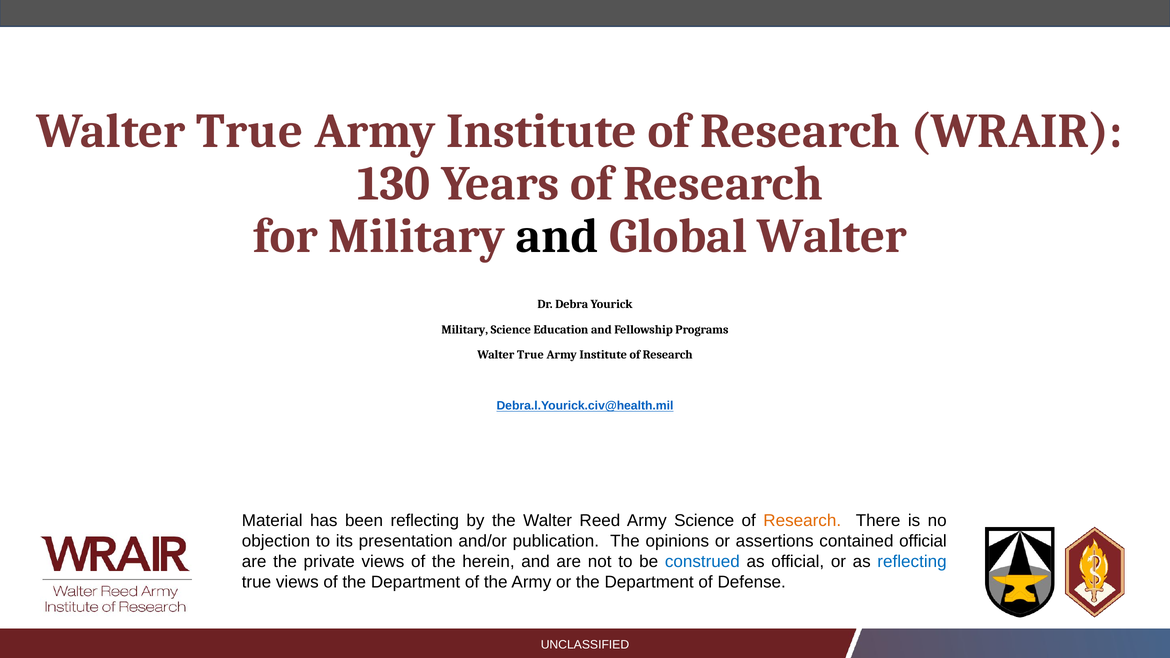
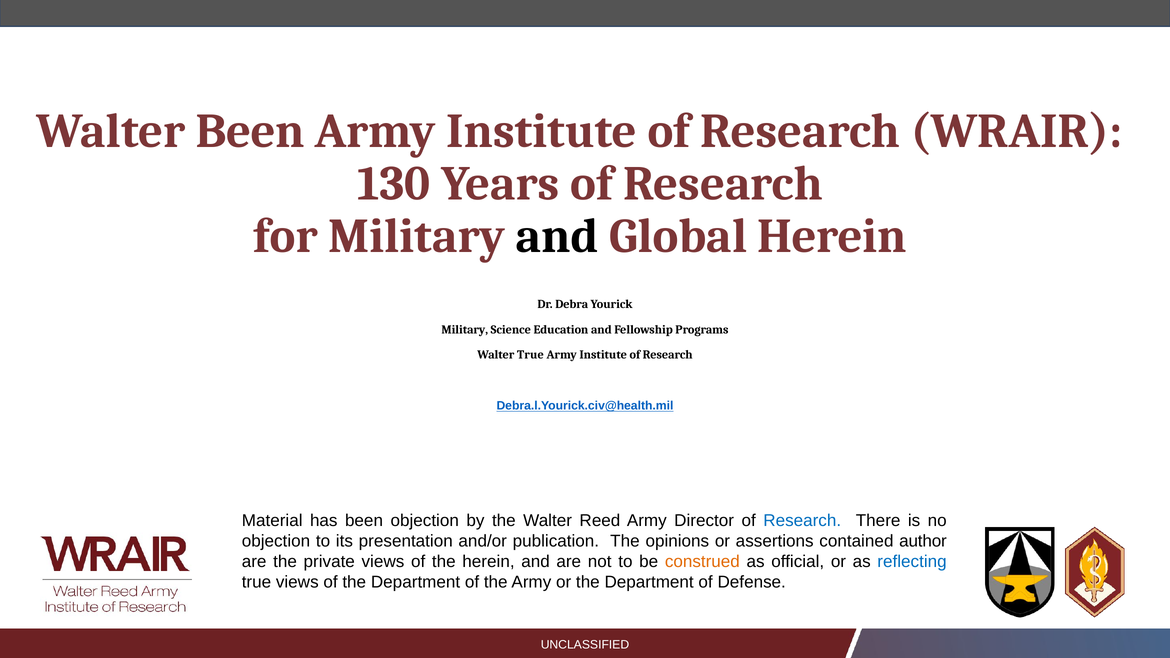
True: True -> Been (250, 131)
Global Walter: Walter -> Herein (832, 236)
been reflecting: reflecting -> objection (425, 521)
Army Science: Science -> Director (704, 521)
Research colour: orange -> blue (802, 521)
contained official: official -> author (923, 541)
construed colour: blue -> orange (702, 562)
